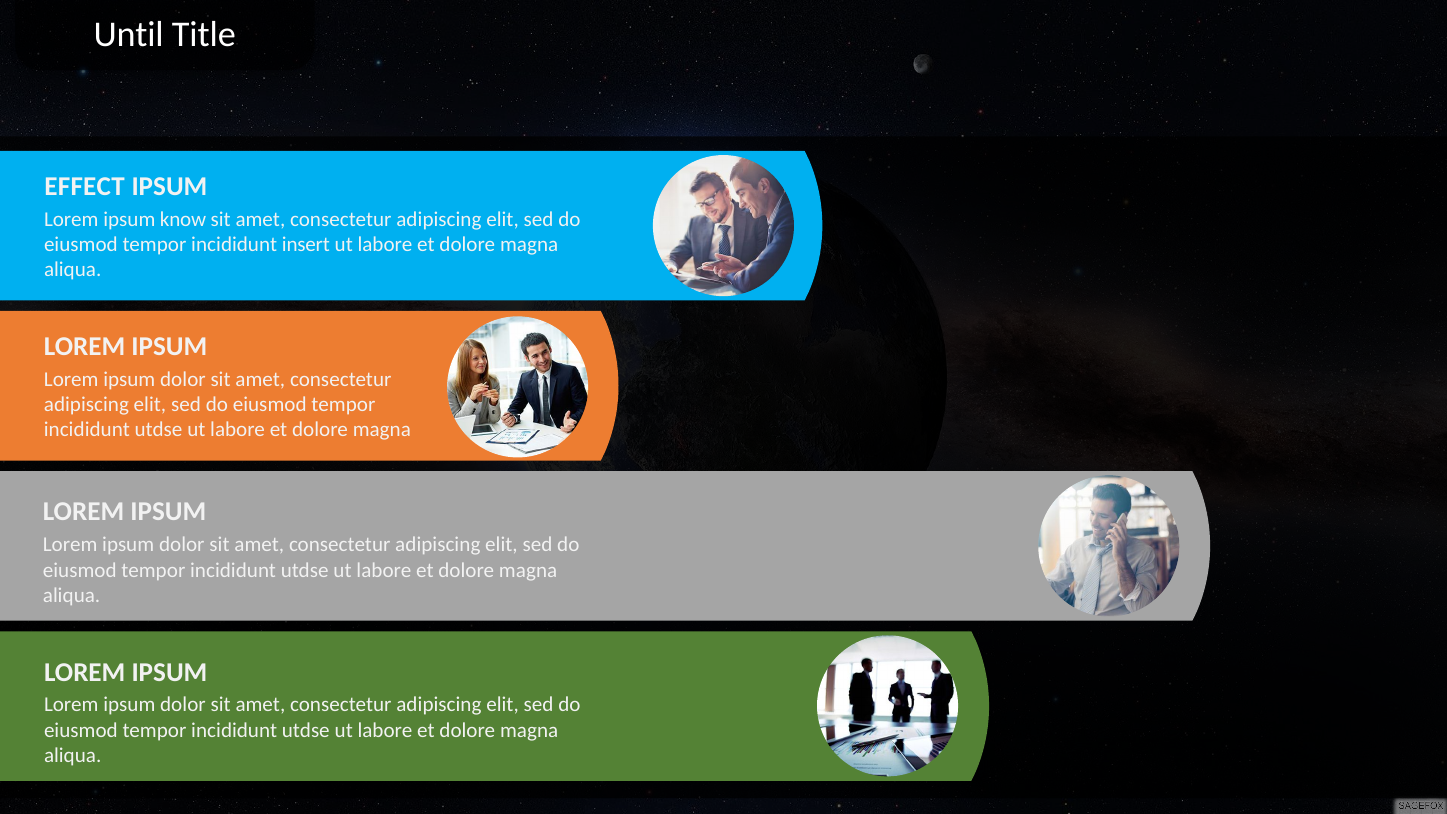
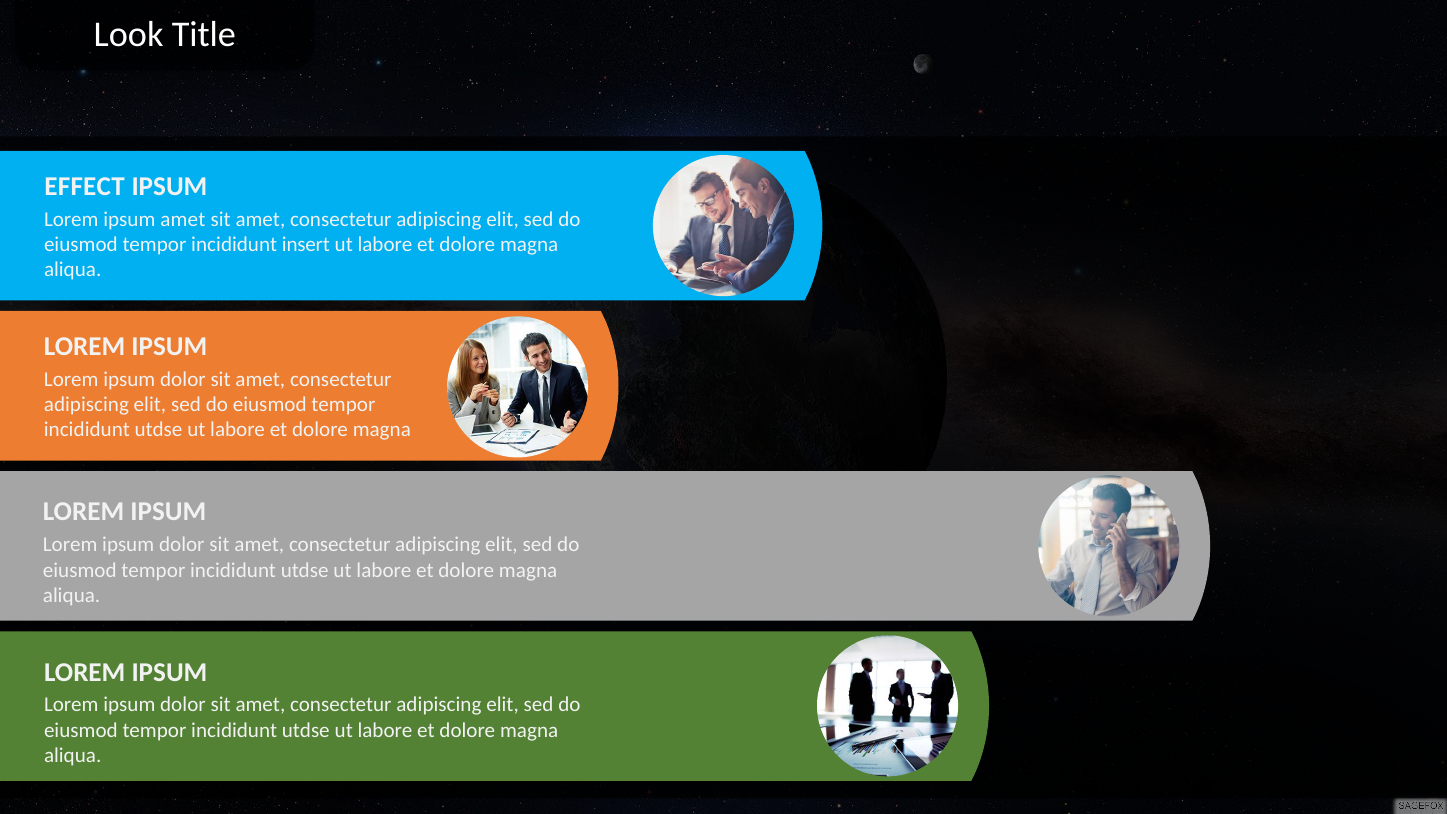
Until: Until -> Look (129, 34)
ipsum know: know -> amet (183, 219)
